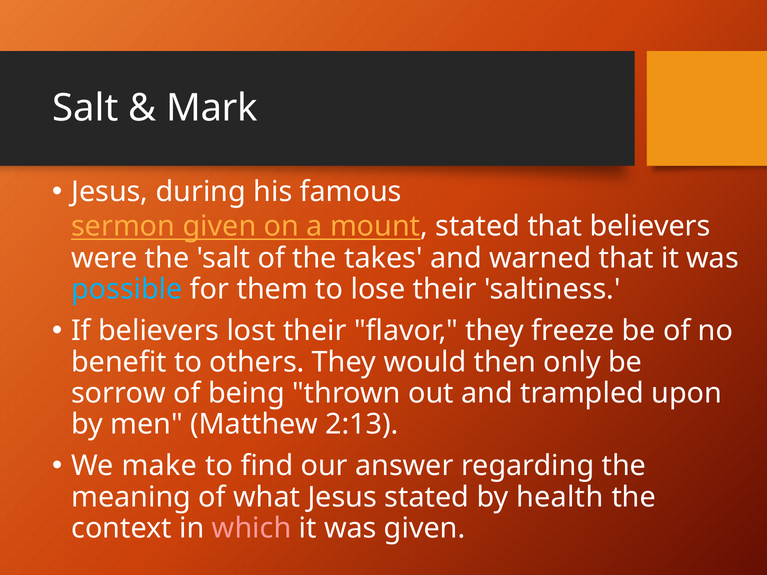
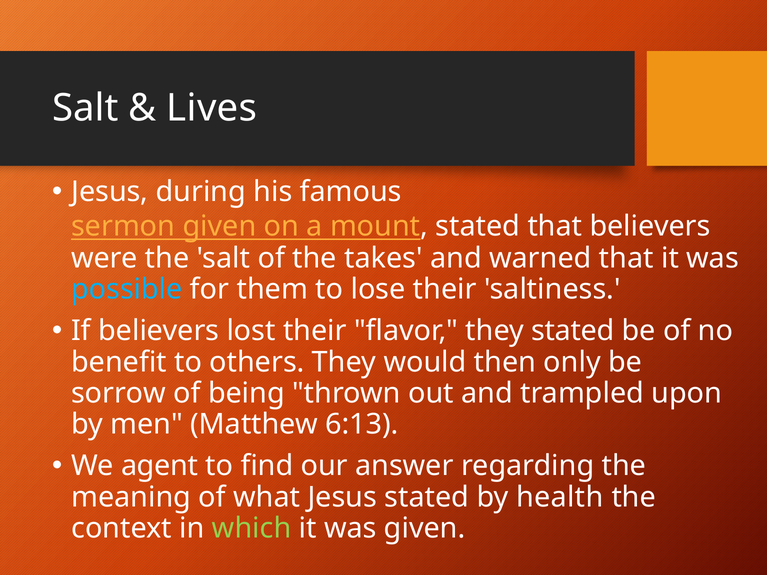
Mark: Mark -> Lives (212, 108)
they freeze: freeze -> stated (573, 331)
2:13: 2:13 -> 6:13 (362, 424)
make: make -> agent (160, 466)
which colour: pink -> light green (252, 528)
